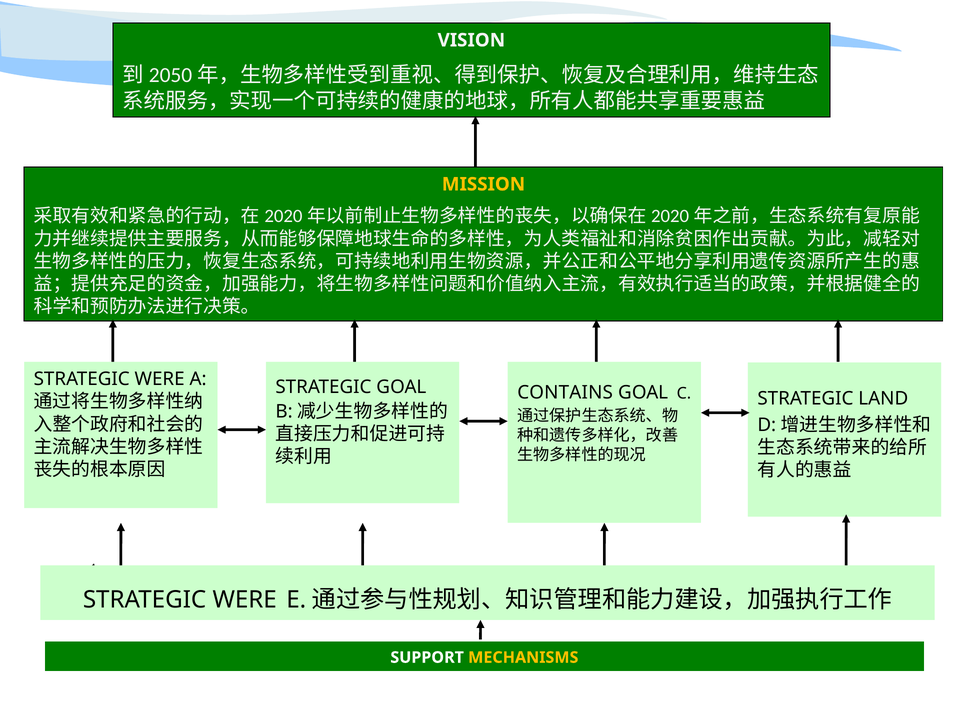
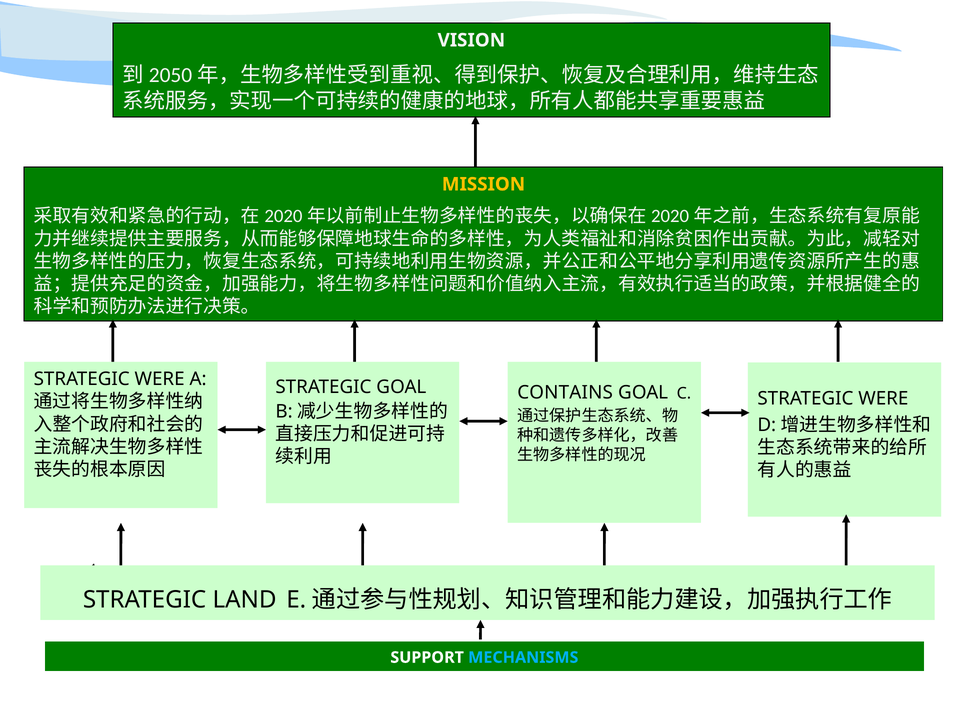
LAND: LAND -> WERE (883, 399)
WERE: WERE -> LAND (245, 600)
MECHANISMS colour: yellow -> light blue (523, 658)
